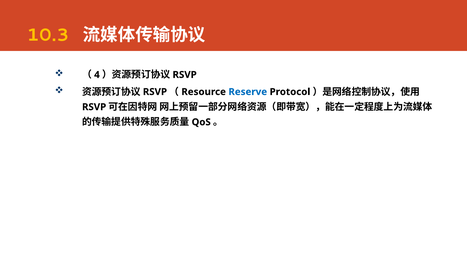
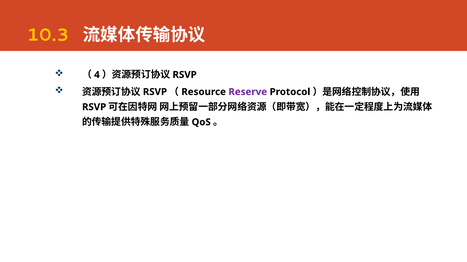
Reserve colour: blue -> purple (248, 92)
